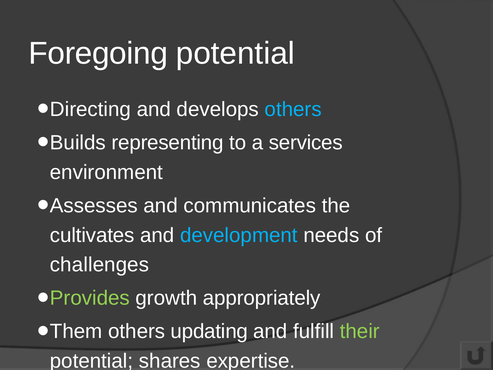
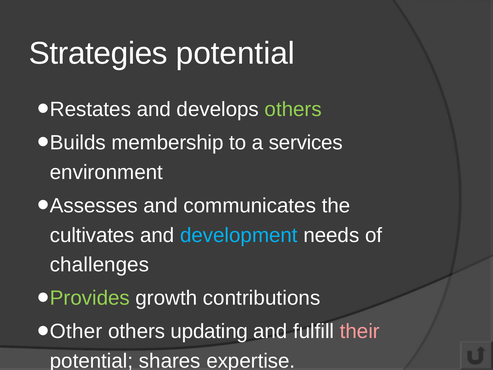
Foregoing: Foregoing -> Strategies (98, 53)
Directing: Directing -> Restates (90, 109)
others colour: light blue -> light green (293, 109)
representing: representing -> membership (168, 143)
appropriately: appropriately -> contributions (262, 298)
Them: Them -> Other (76, 331)
their colour: light green -> pink (360, 331)
